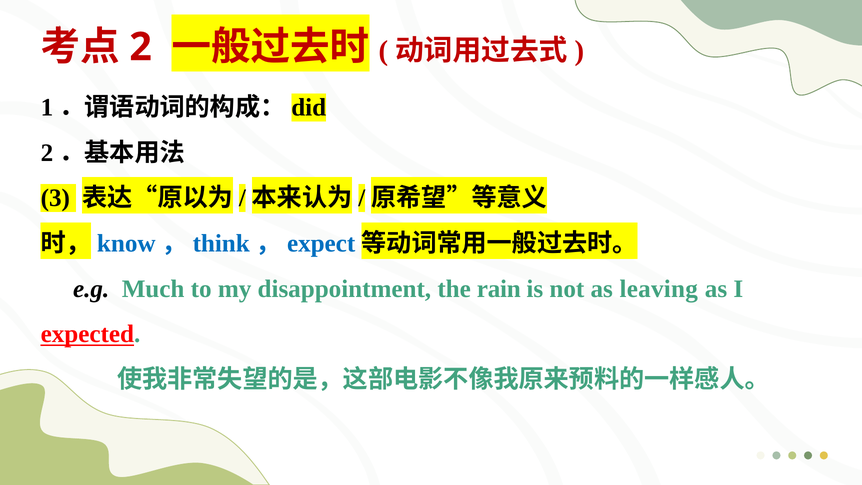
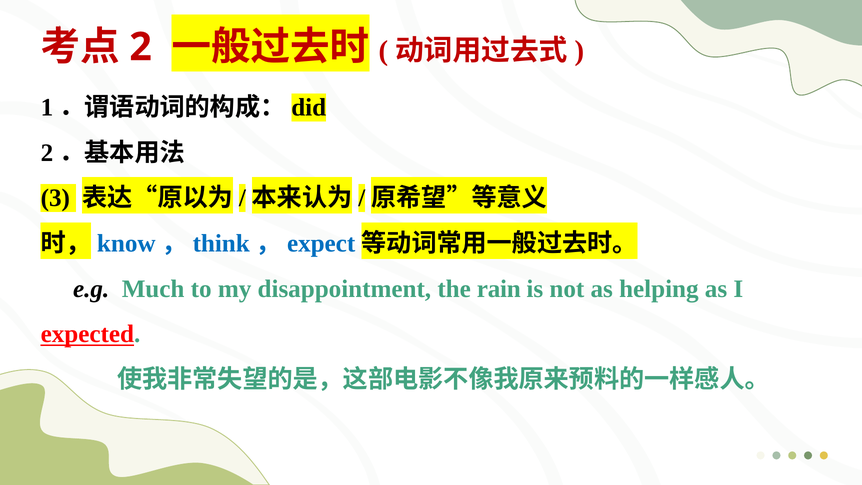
leaving: leaving -> helping (659, 289)
